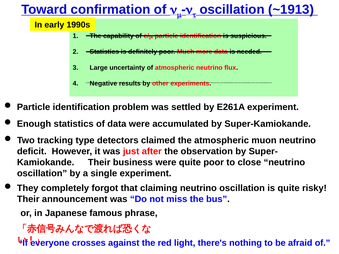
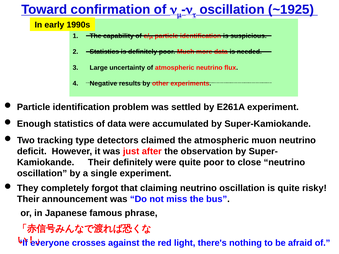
~1913: ~1913 -> ~1925 (291, 10)
Their business: business -> definitely (133, 162)
